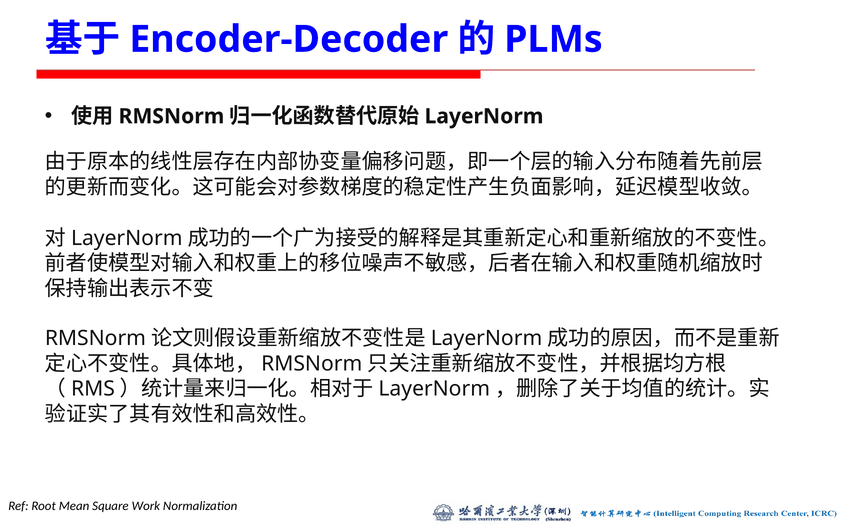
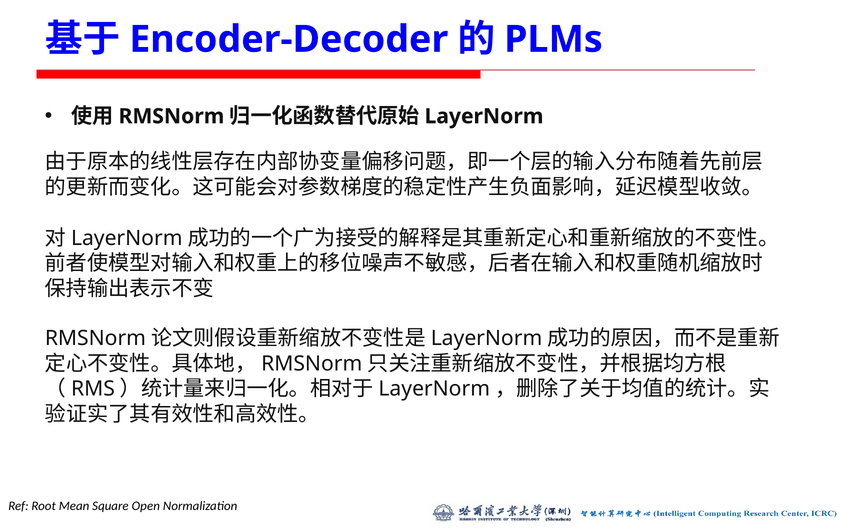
Work: Work -> Open (146, 505)
